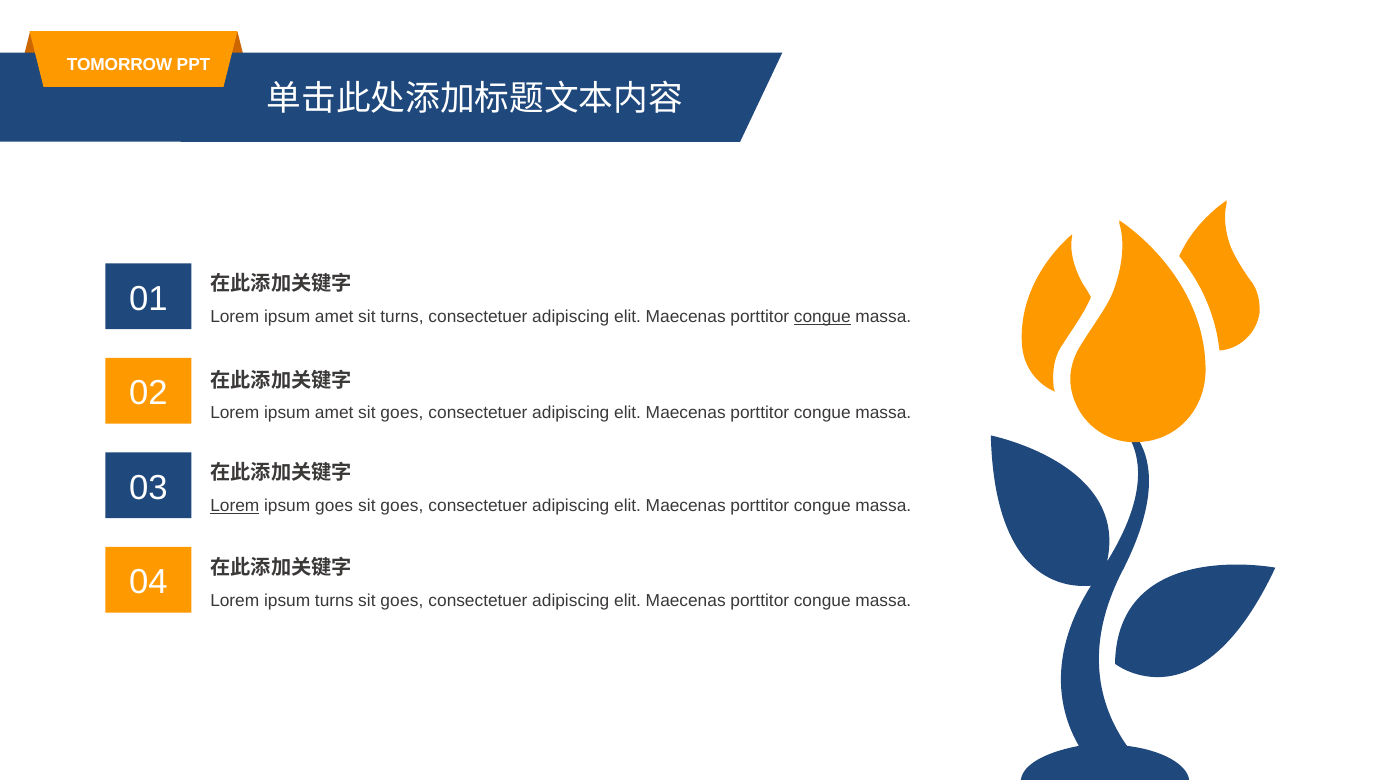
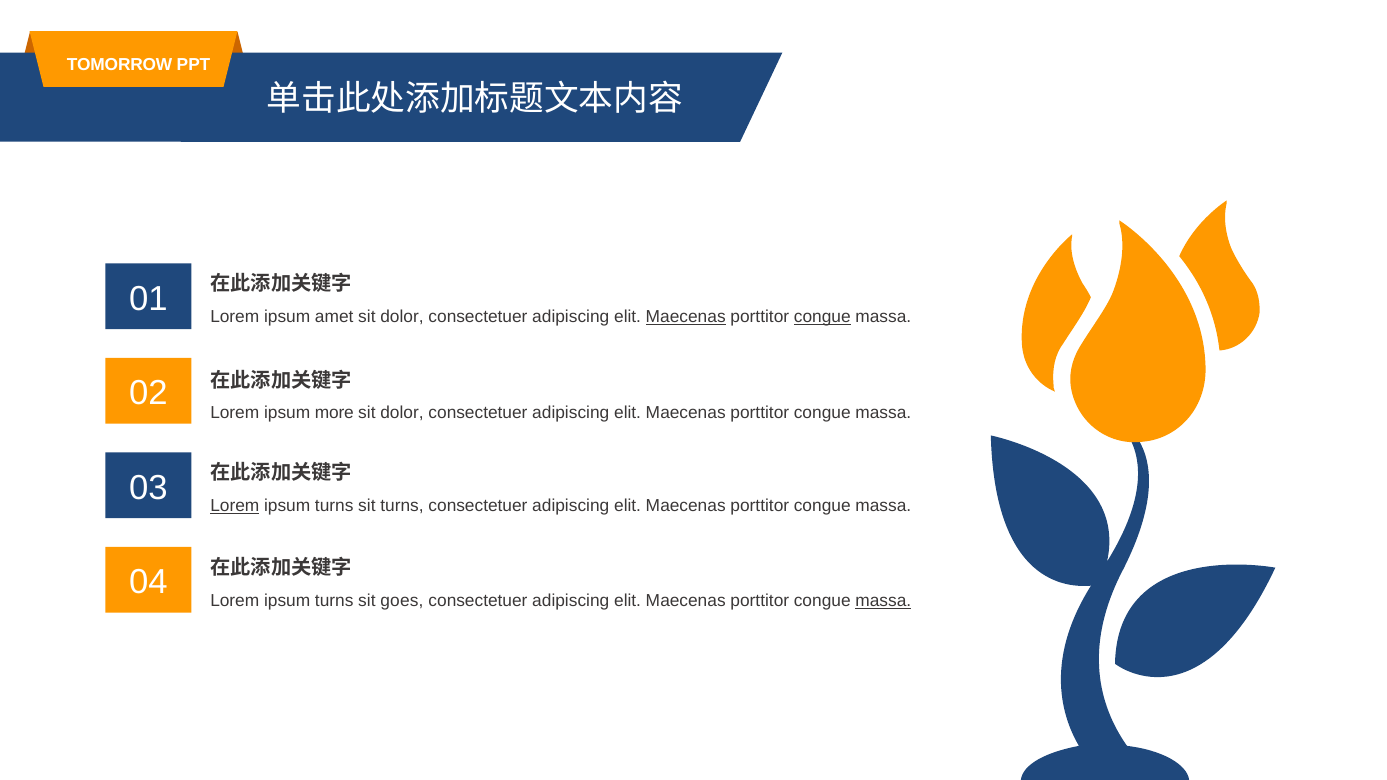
turns: turns -> dolor (402, 317)
Maecenas underline: none -> present (686, 317)
amet: amet -> more (334, 413)
goes: goes -> dolor (402, 413)
goes: goes -> turns (334, 506)
goes: goes -> turns (402, 506)
massa underline: none -> present (883, 601)
